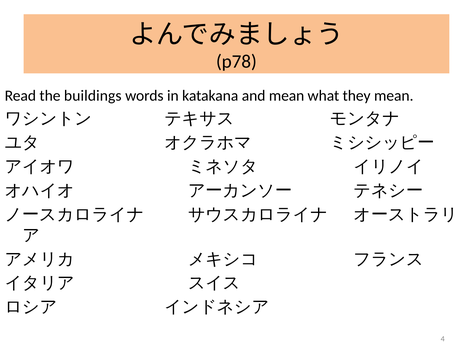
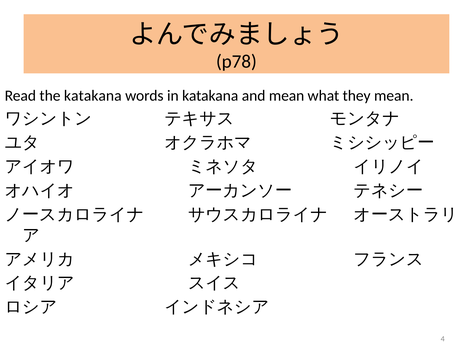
the buildings: buildings -> katakana (93, 95)
